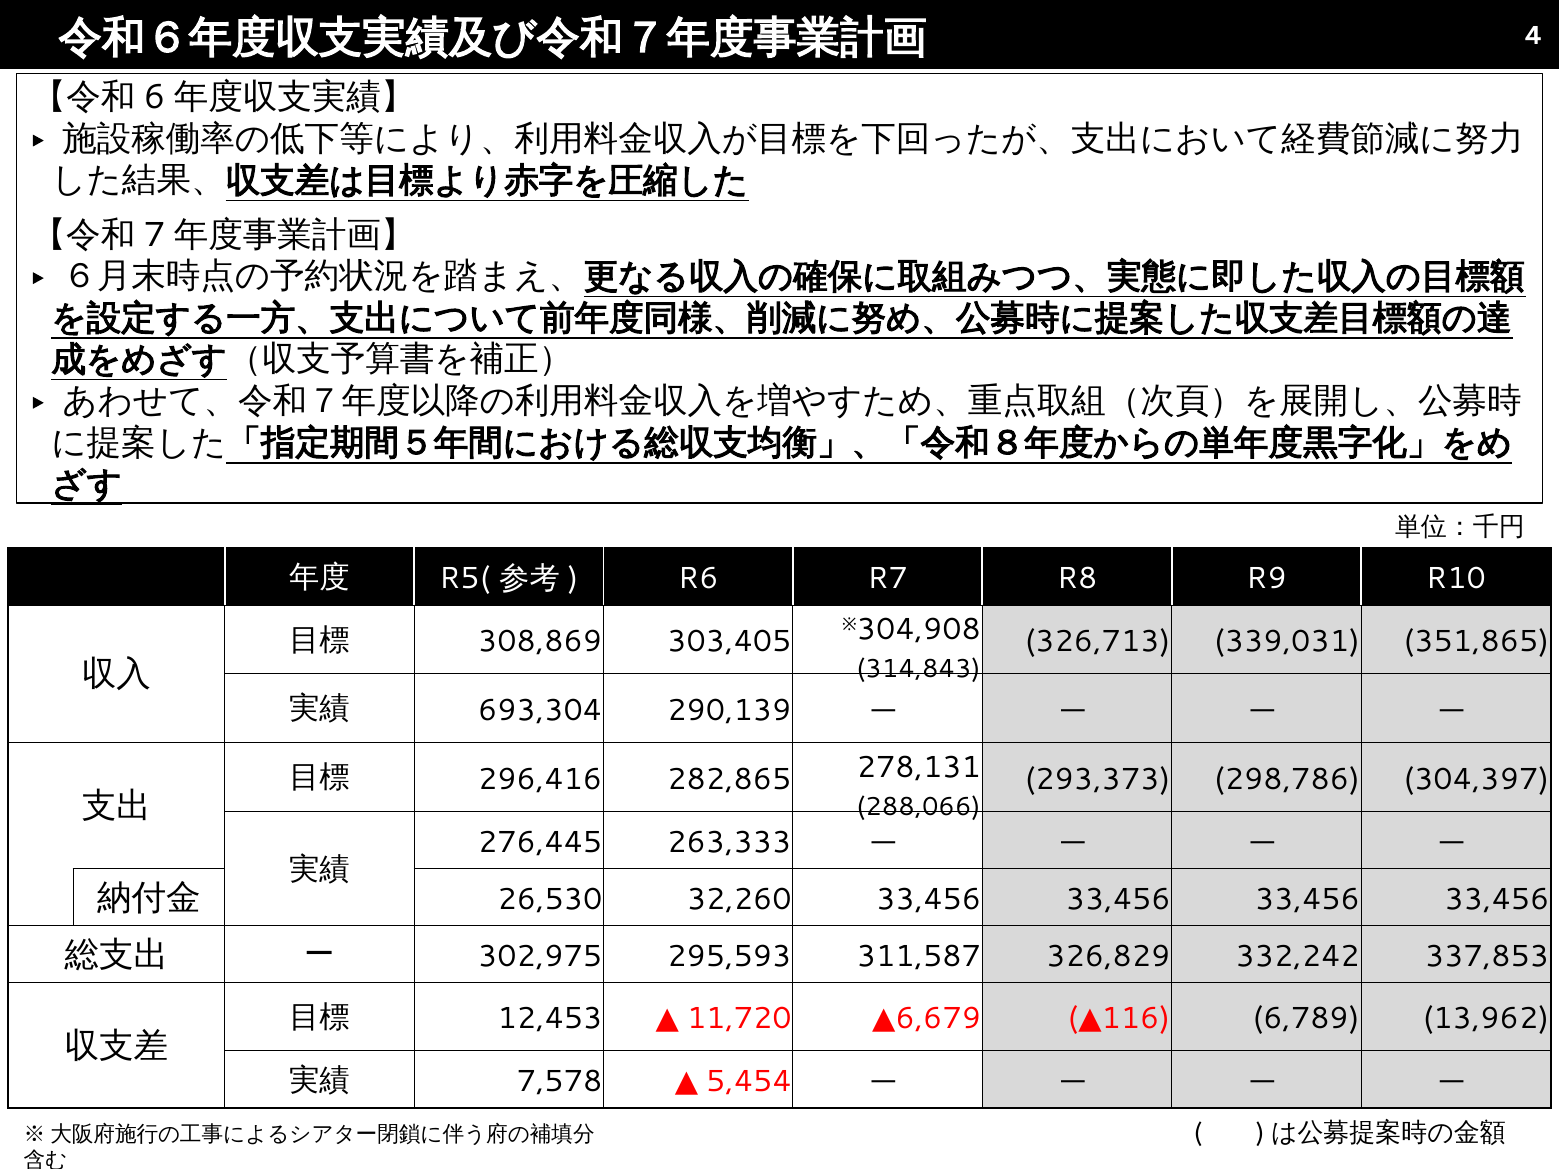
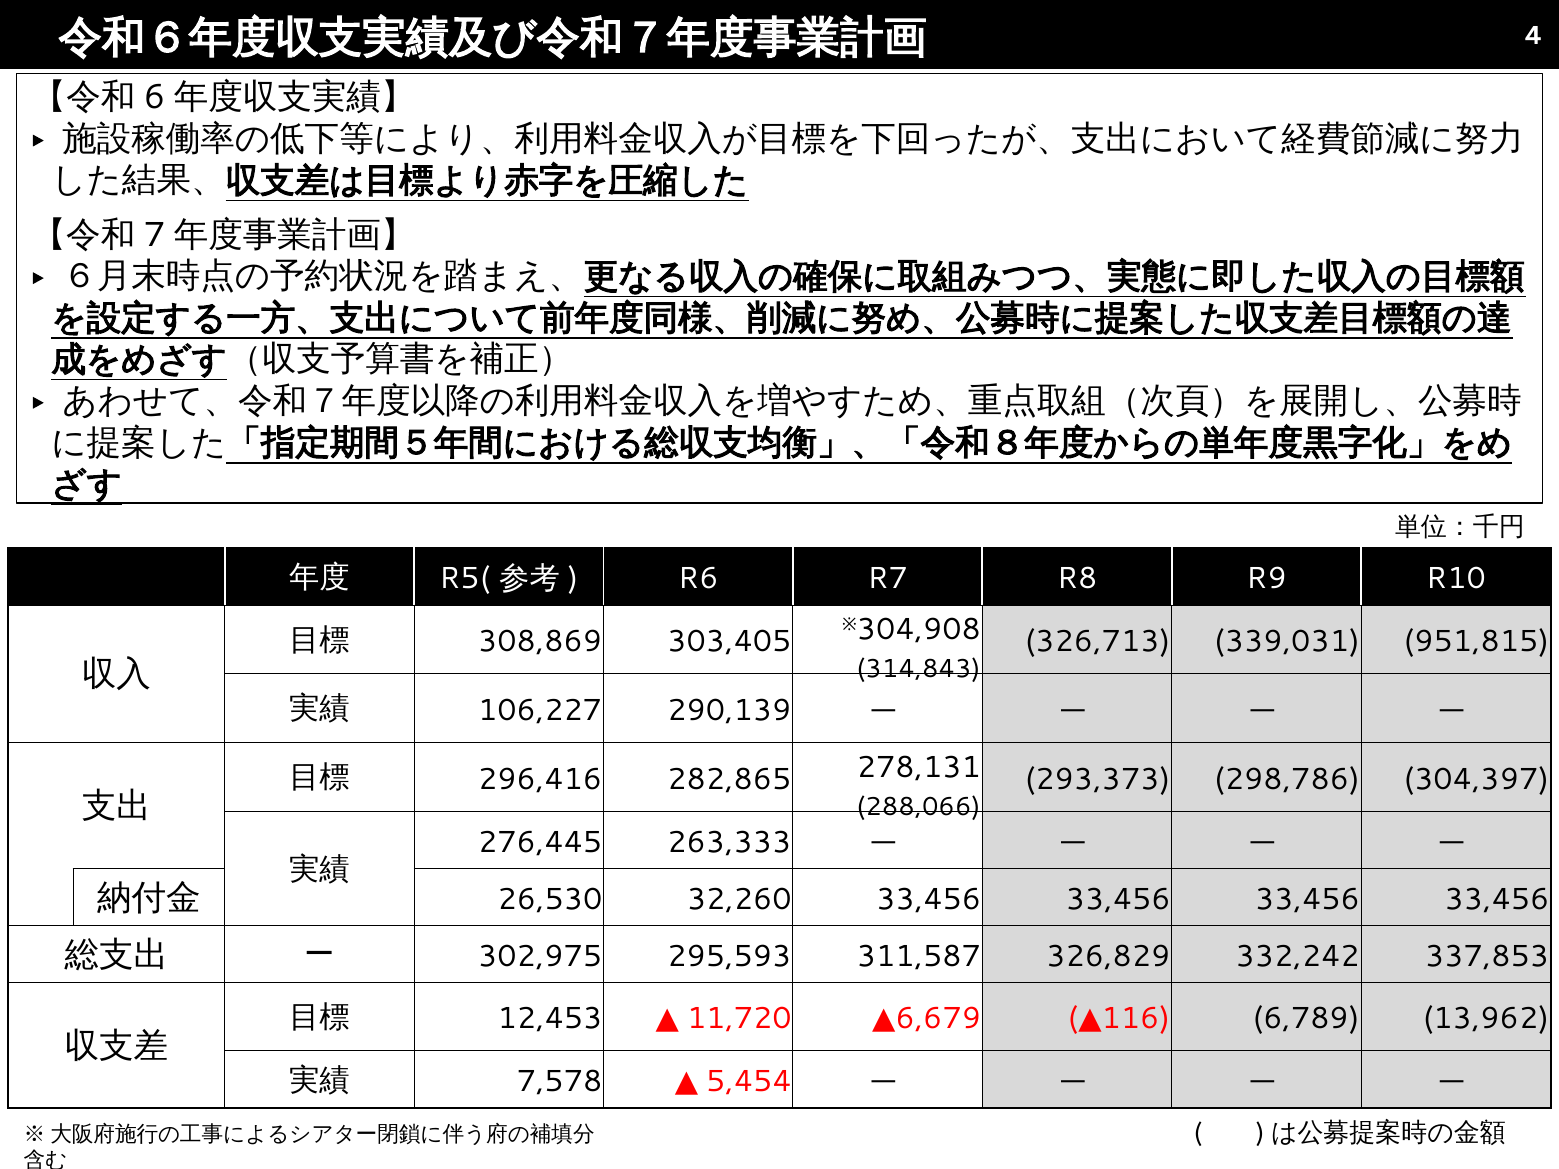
351,865: 351,865 -> 951,815 (1476, 642)
693,304: 693,304 -> 106,227 (540, 711)
